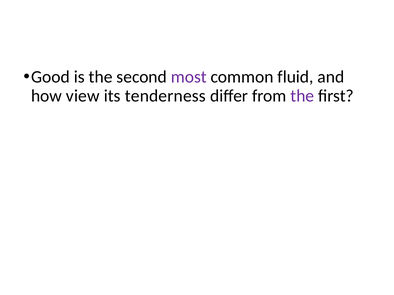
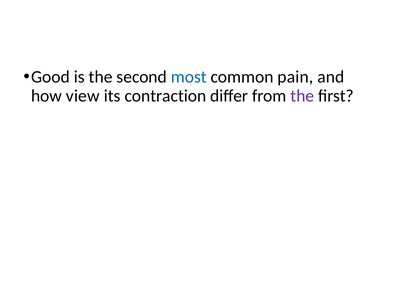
most colour: purple -> blue (189, 77)
fluid: fluid -> pain (295, 77)
tenderness: tenderness -> contraction (165, 96)
